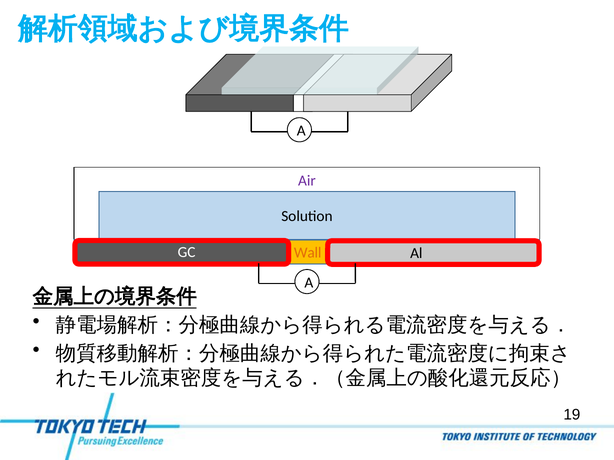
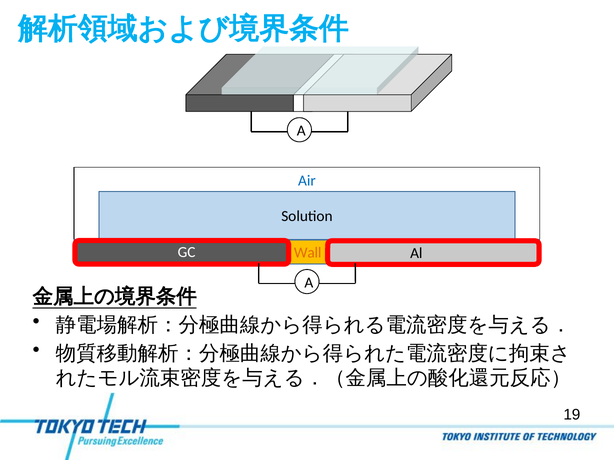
Air colour: purple -> blue (307, 181)
